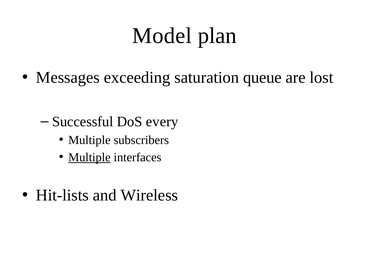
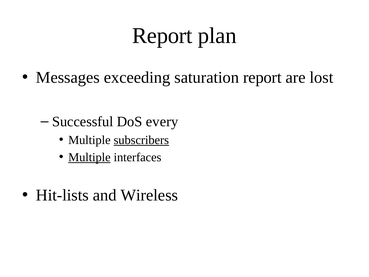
Model: Model -> Report (162, 36)
saturation queue: queue -> report (262, 77)
subscribers underline: none -> present (141, 140)
